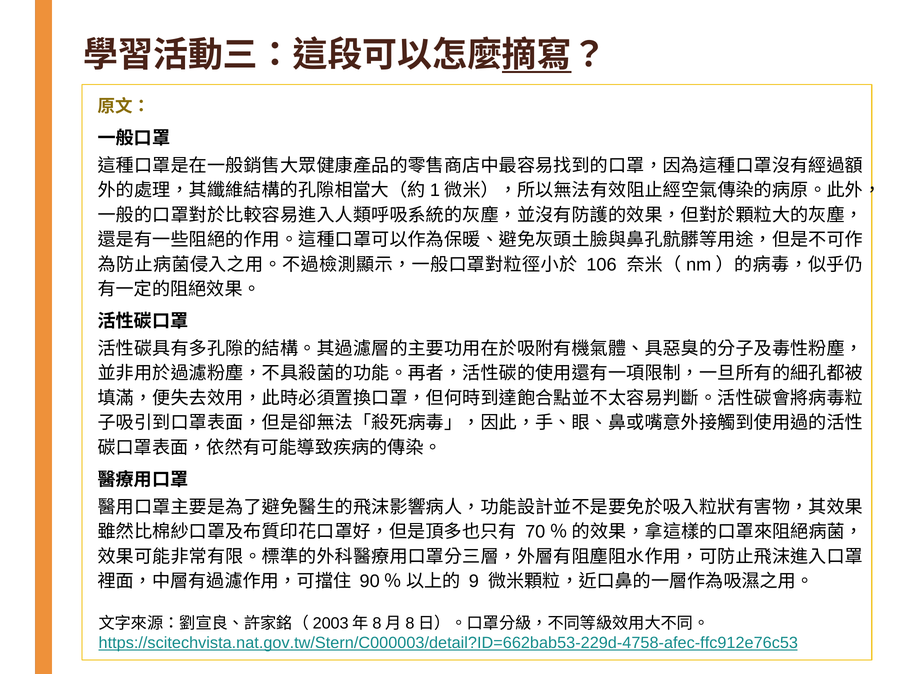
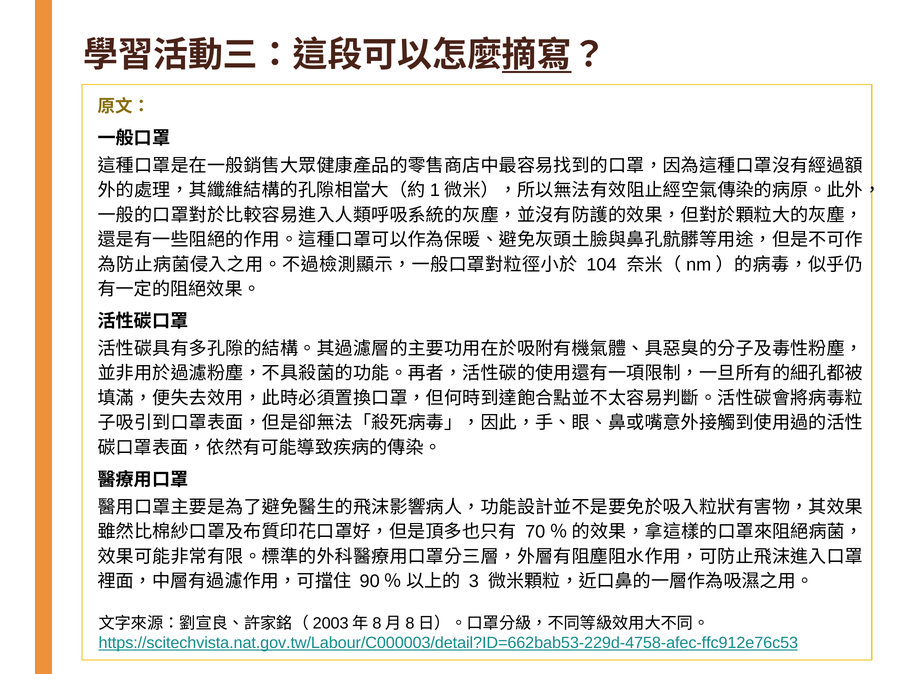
106: 106 -> 104 (601, 264)
9: 9 -> 3 (474, 581)
https://scitechvista.nat.gov.tw/Stern/C000003/detail?ID=662bab53-229d-4758-afec-ffc912e76c53: https://scitechvista.nat.gov.tw/Stern/C000003/detail?ID=662bab53-229d-4758-afec-ffc912e76c53 -> https://scitechvista.nat.gov.tw/Labour/C000003/detail?ID=662bab53-229d-4758-afec-ffc912e76c53 (448, 642)
